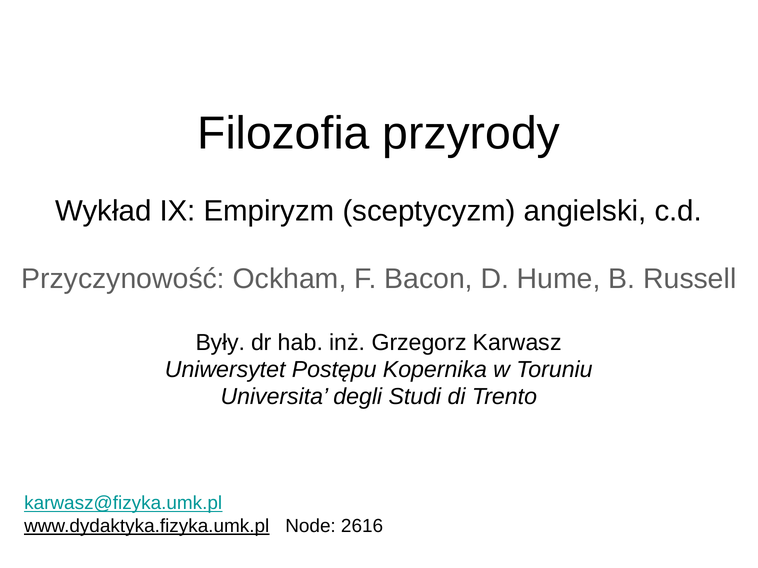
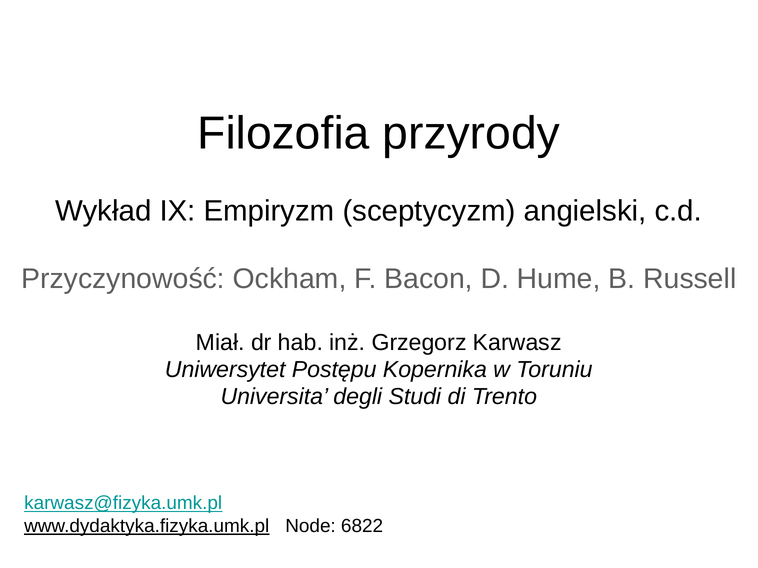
Były: Były -> Miał (220, 343)
2616: 2616 -> 6822 (362, 526)
